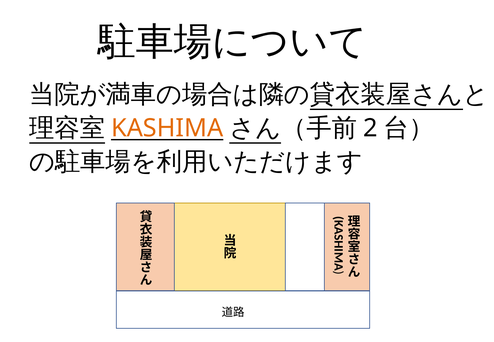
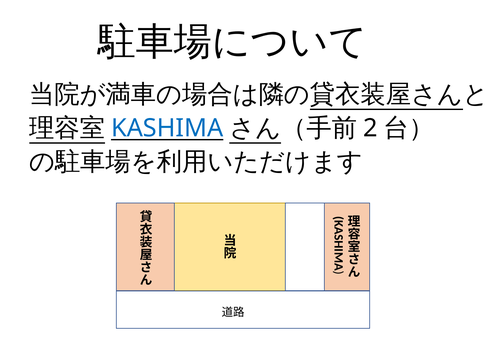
KASHIMA colour: orange -> blue (167, 128)
